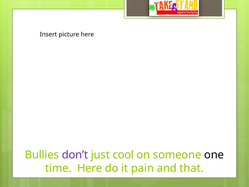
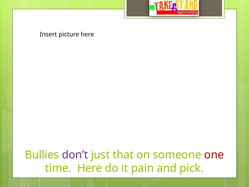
cool: cool -> that (123, 155)
one colour: black -> red (214, 155)
that: that -> pick (192, 168)
